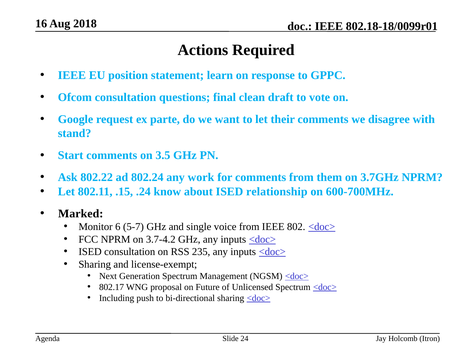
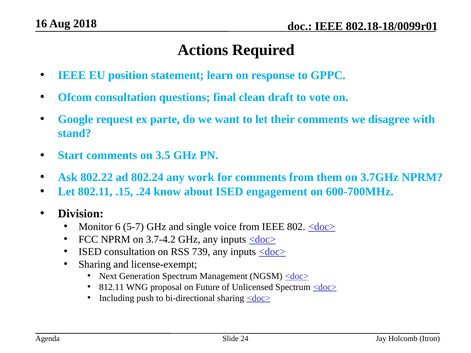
relationship: relationship -> engagement (277, 192)
Marked: Marked -> Division (81, 214)
235: 235 -> 739 (201, 252)
802.17: 802.17 -> 812.11 (112, 287)
